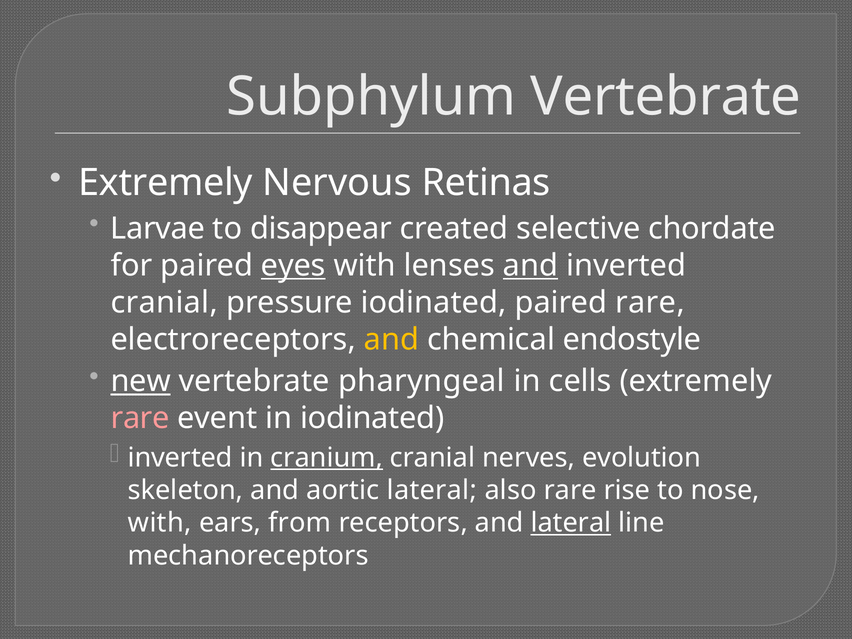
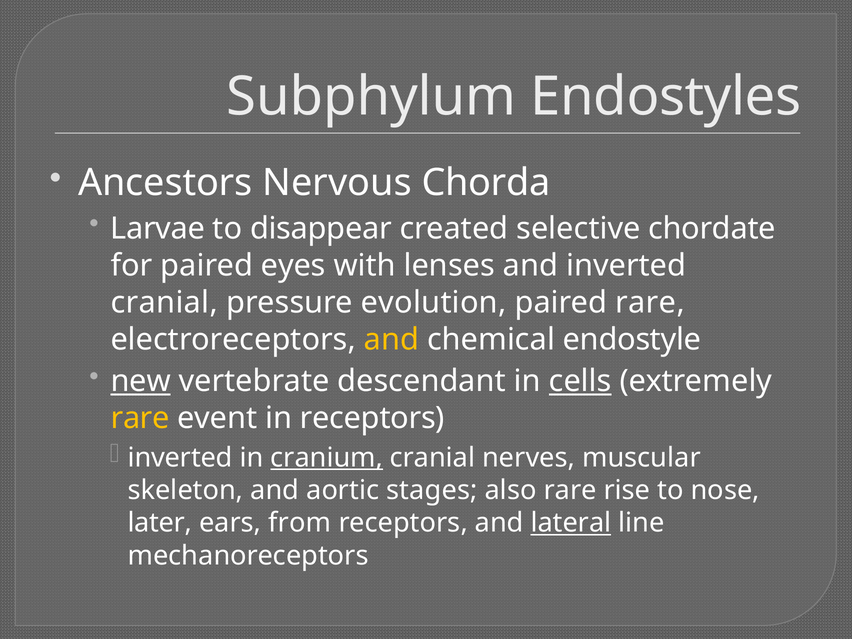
Subphylum Vertebrate: Vertebrate -> Endostyles (666, 97)
Extremely: Extremely -> Ancestors (165, 183)
Retinas: Retinas -> Chorda (486, 183)
eyes underline: present -> none (293, 265)
and underline: present -> none (530, 265)
pressure iodinated: iodinated -> evolution (434, 302)
pharyngeal: pharyngeal -> descendant (422, 381)
cells underline: none -> present (580, 381)
rare colour: pink -> yellow (140, 418)
in iodinated: iodinated -> receptors (372, 418)
evolution: evolution -> muscular (641, 458)
aortic lateral: lateral -> stages (432, 490)
with: with -> later (160, 523)
